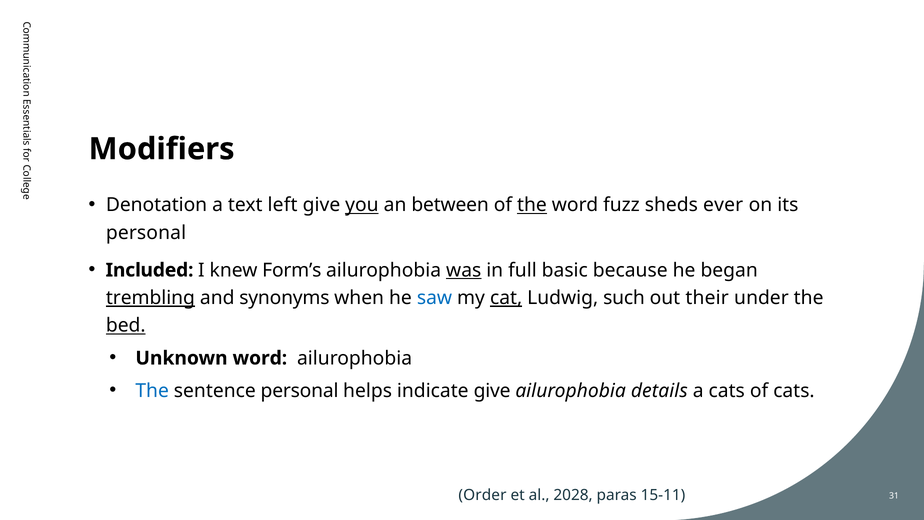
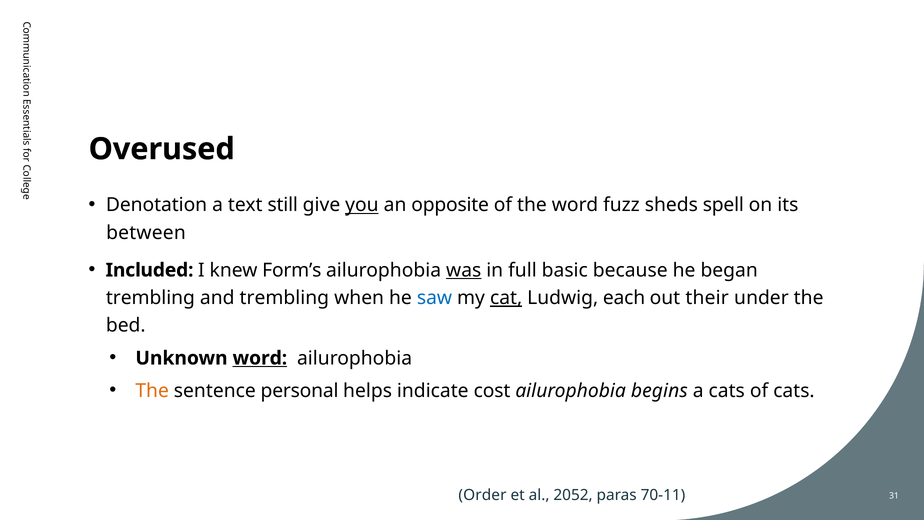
Modifiers: Modifiers -> Overused (162, 149)
left: left -> still (283, 205)
between: between -> opposite (450, 205)
the underline: present -> none (532, 205)
ever: ever -> spell (723, 205)
personal: personal -> between (146, 233)
trembling underline: present -> none (150, 298)
and synonyms: synonyms -> trembling (284, 298)
such: such -> each (624, 298)
bed underline: present -> none (126, 325)
word underline: none -> present (260, 358)
The colour: blue -> orange (152, 391)
indicate give: give -> cost (492, 391)
details: details -> begins (659, 391)
2028: 2028 -> 2052 (573, 495)
15-11: 15-11 -> 70-11 (663, 495)
